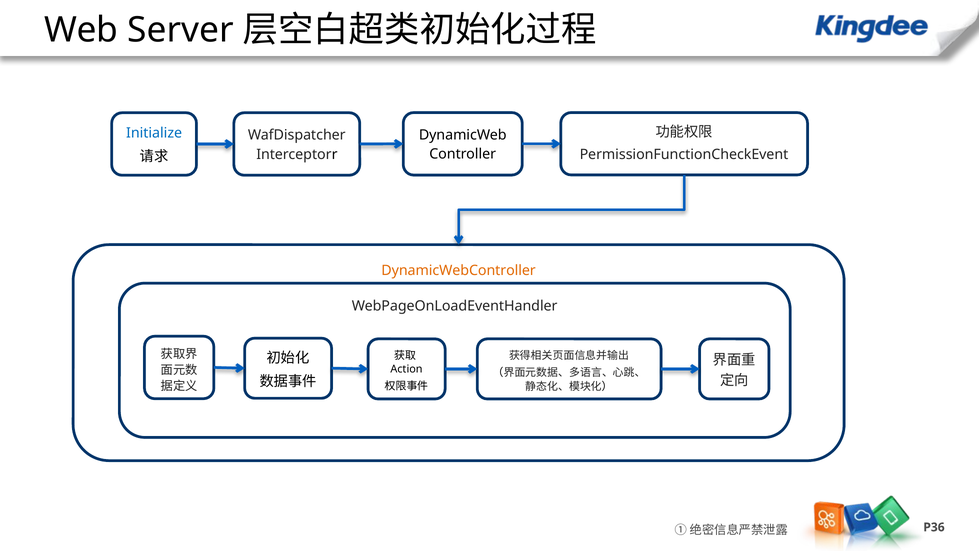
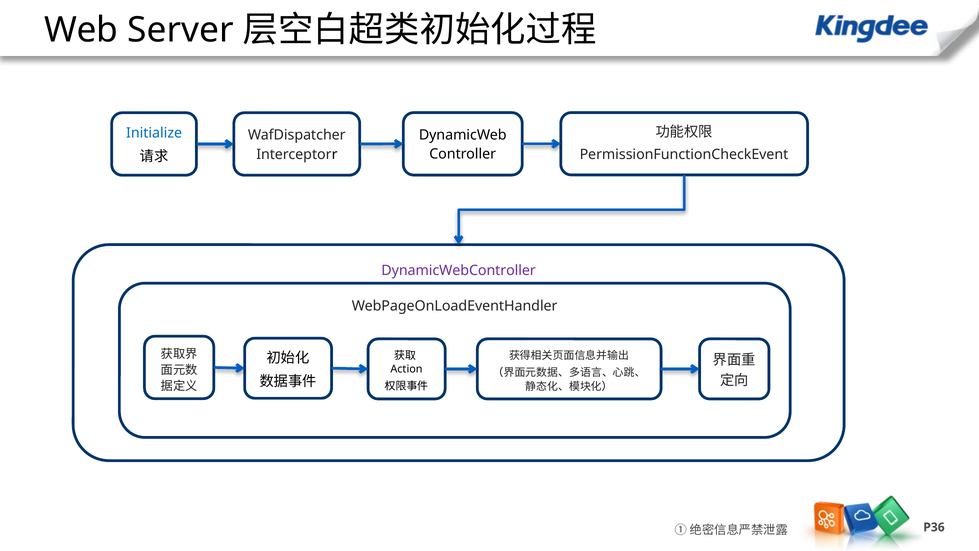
DynamicWebController colour: orange -> purple (459, 270)
